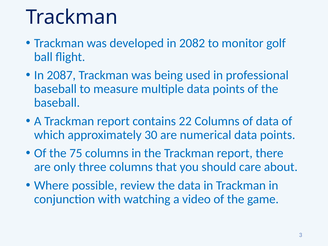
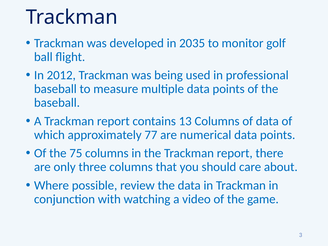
2082: 2082 -> 2035 (192, 43)
2087: 2087 -> 2012 (61, 75)
22: 22 -> 13 (185, 121)
30: 30 -> 77 (151, 135)
